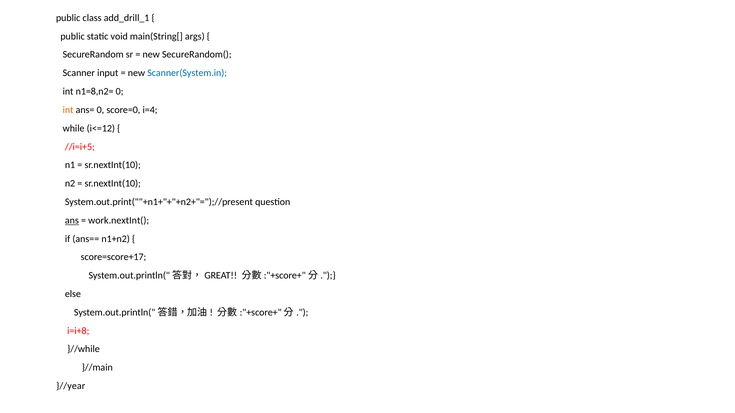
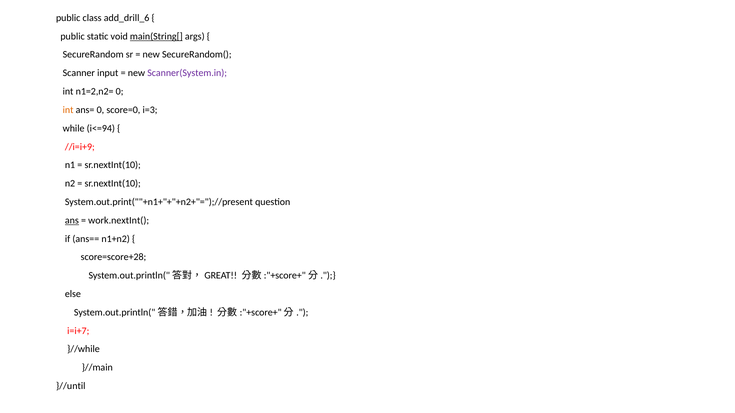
add_drill_1: add_drill_1 -> add_drill_6 (127, 18)
main(String[ underline: none -> present (156, 36)
Scanner(System.in colour: blue -> purple (187, 73)
n1=8,n2=: n1=8,n2= -> n1=2,n2= (95, 92)
i=4: i=4 -> i=3 (150, 110)
i<=12: i<=12 -> i<=94 (101, 128)
//i=i+5: //i=i+5 -> //i=i+9 (80, 147)
score=score+17: score=score+17 -> score=score+28 (113, 257)
i=i+8: i=i+8 -> i=i+7 (78, 331)
}//year: }//year -> }//until (71, 386)
